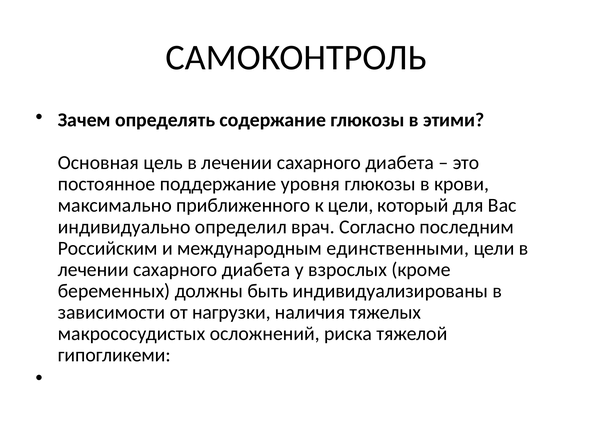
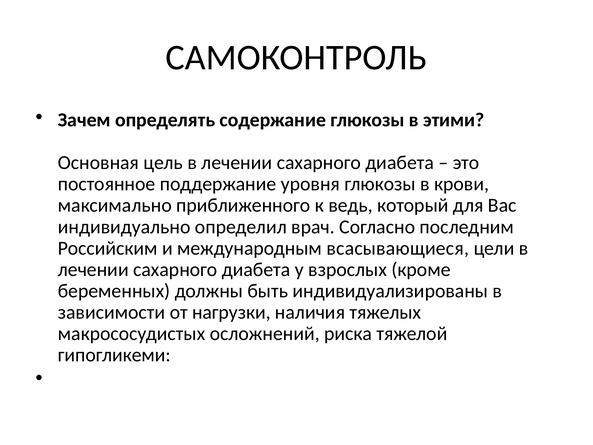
к цели: цели -> ведь (351, 205)
единственными: единственными -> всасывающиеся (398, 248)
